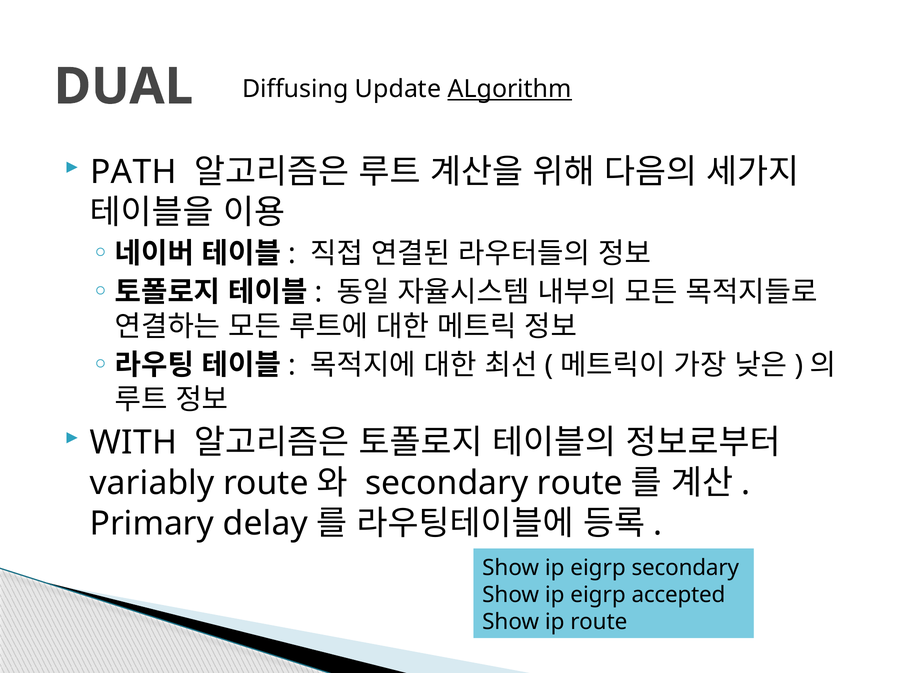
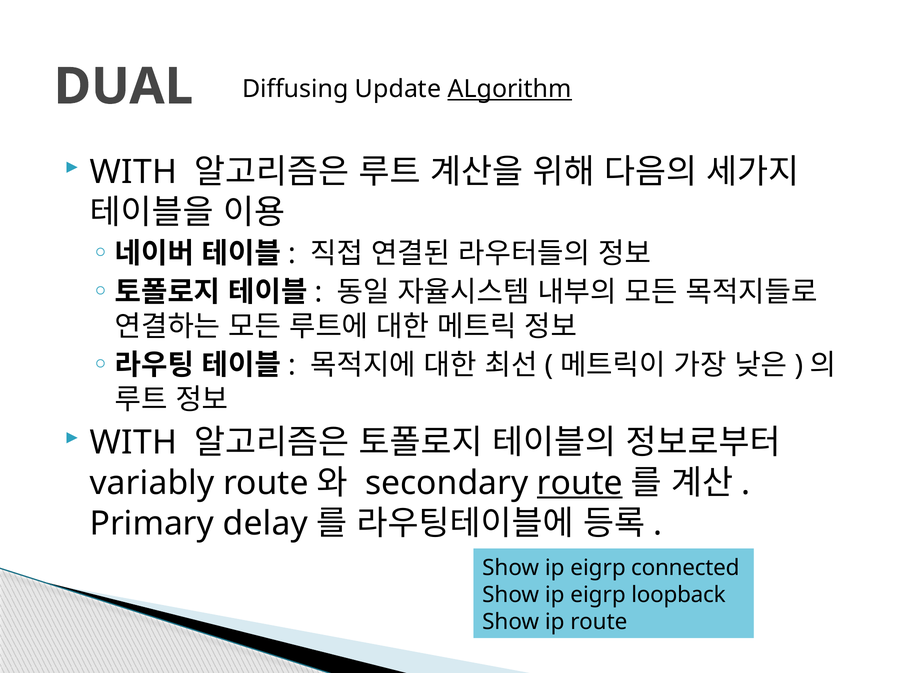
PATH: PATH -> WITH (133, 172)
route underline: none -> present (580, 483)
eigrp secondary: secondary -> connected (685, 568)
accepted: accepted -> loopback (678, 595)
